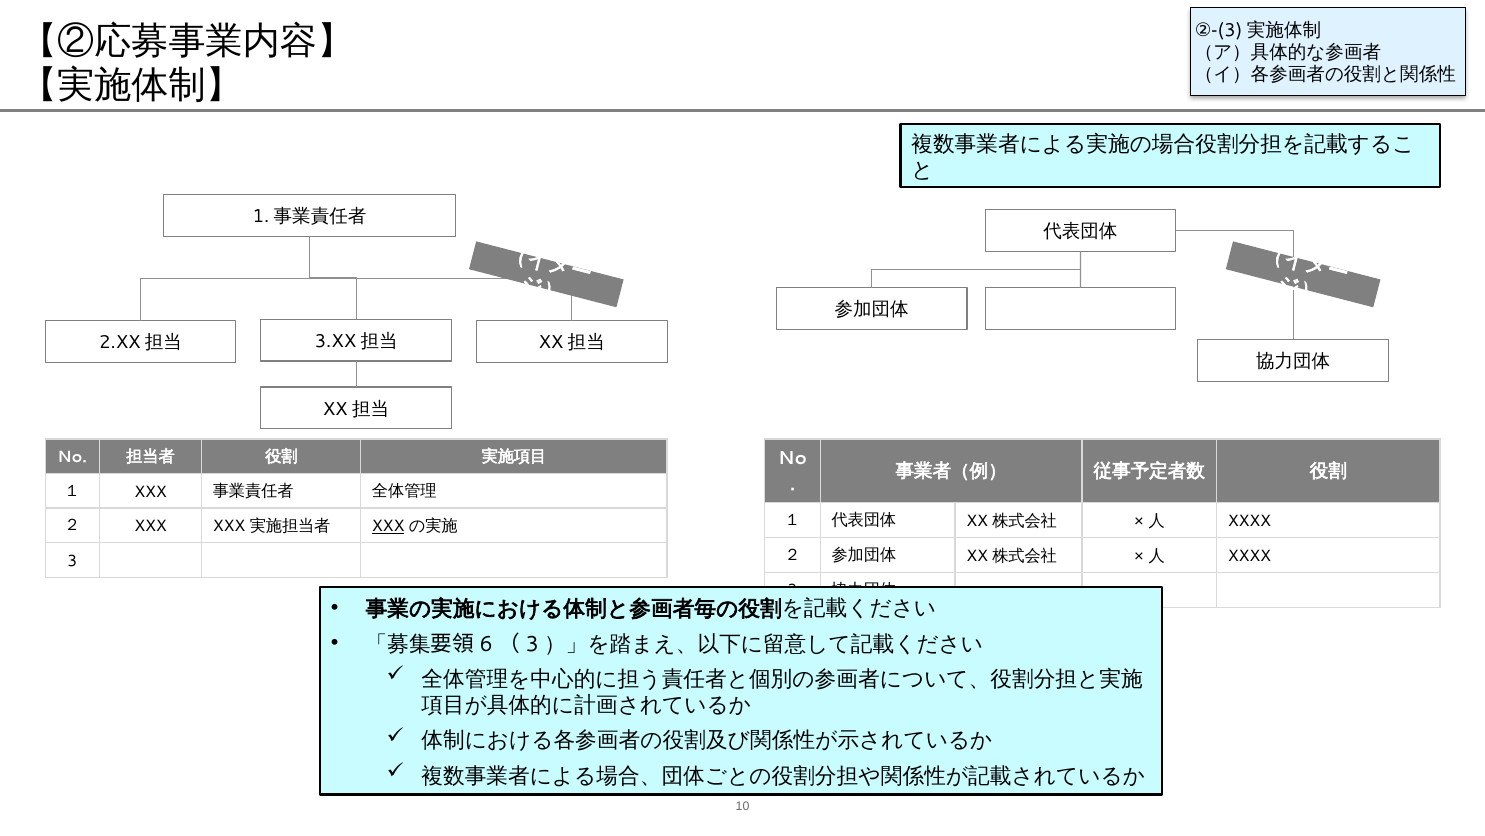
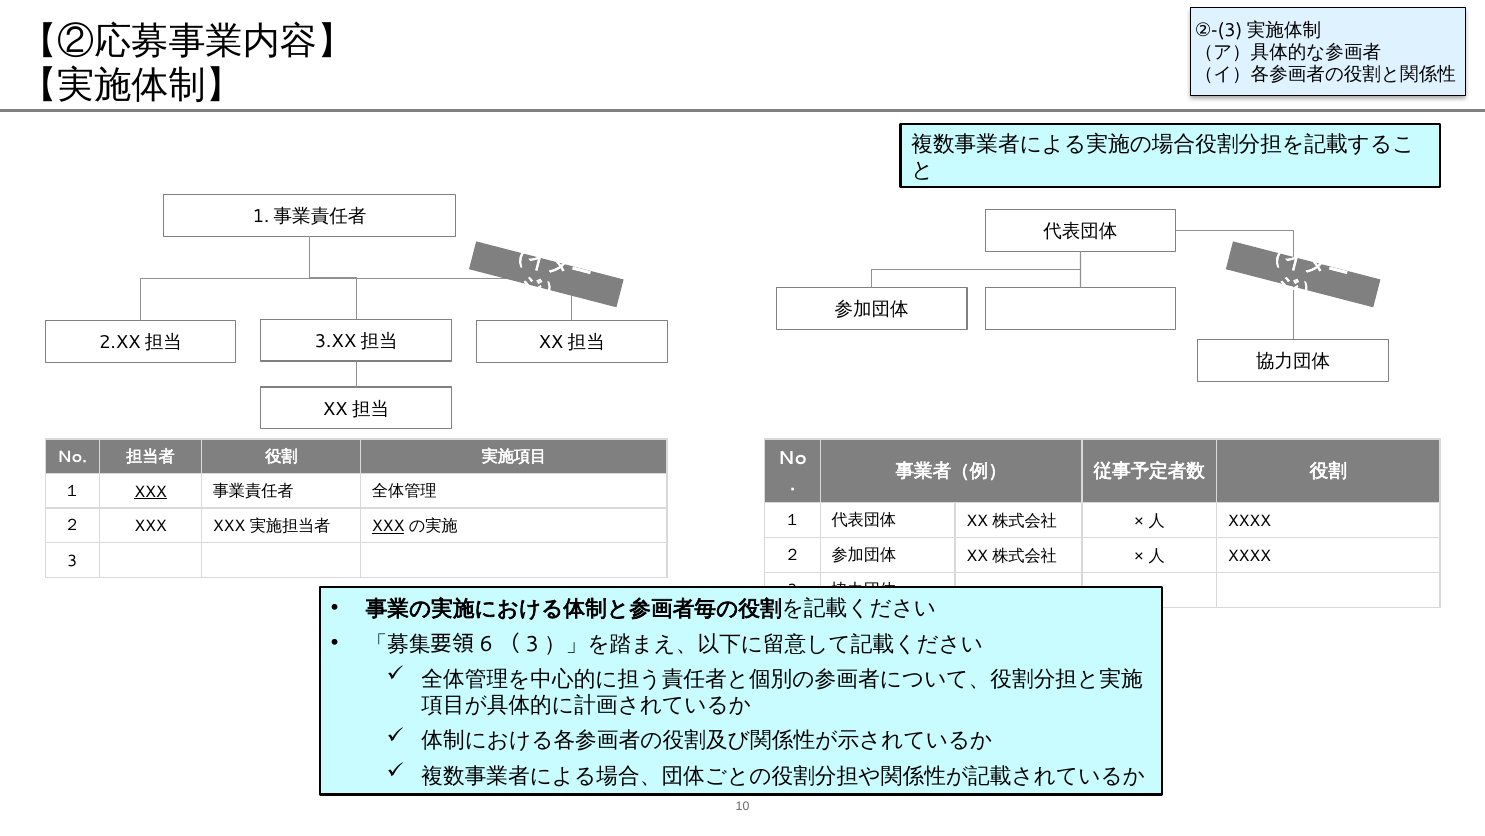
XXX underline: none -> present (150, 491)
